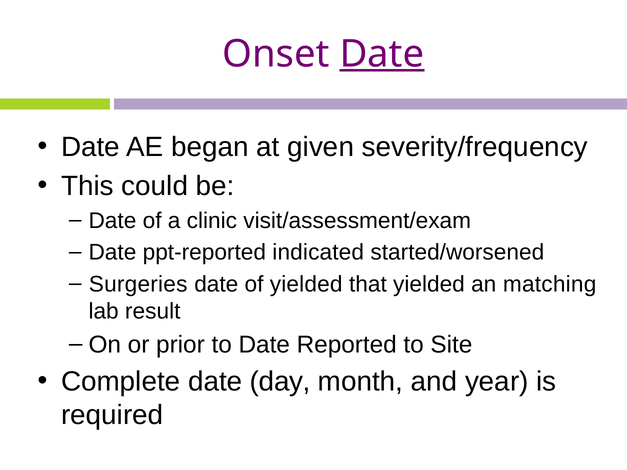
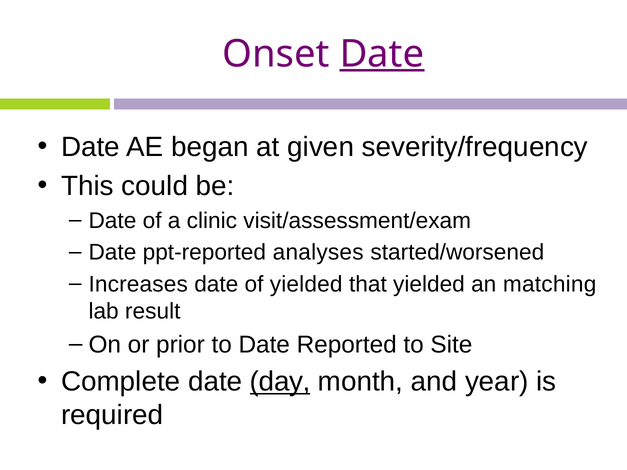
indicated: indicated -> analyses (318, 253)
Surgeries: Surgeries -> Increases (138, 284)
day underline: none -> present (280, 382)
